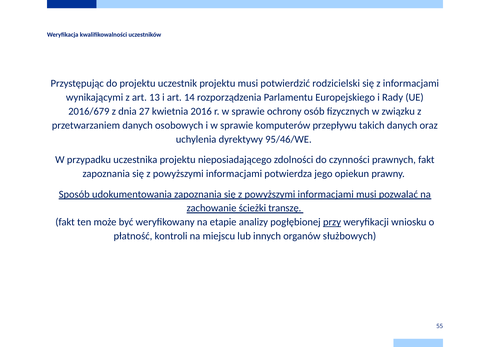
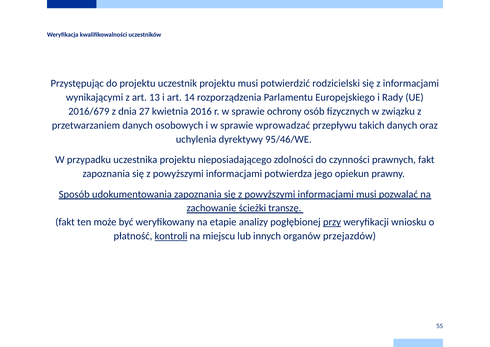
komputerów: komputerów -> wprowadzać (283, 125)
kontroli underline: none -> present (171, 236)
służbowych: służbowych -> przejazdów (349, 236)
